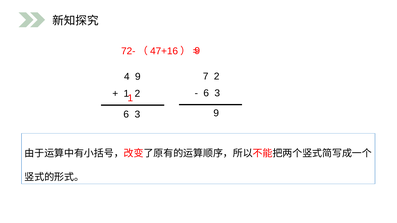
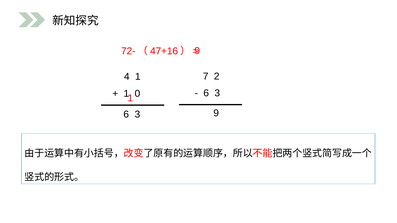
4 9: 9 -> 1 (138, 77)
1 2: 2 -> 0 (137, 94)
